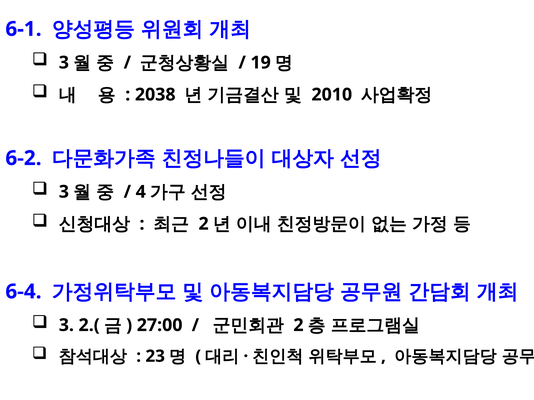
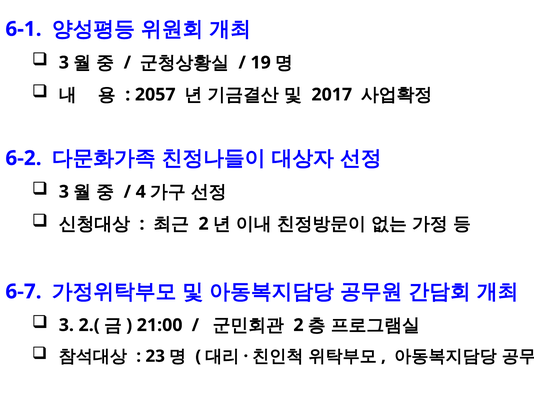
2038: 2038 -> 2057 (155, 95)
2010: 2010 -> 2017 (332, 95)
6-4: 6-4 -> 6-7 (23, 292)
27:00: 27:00 -> 21:00 (160, 326)
